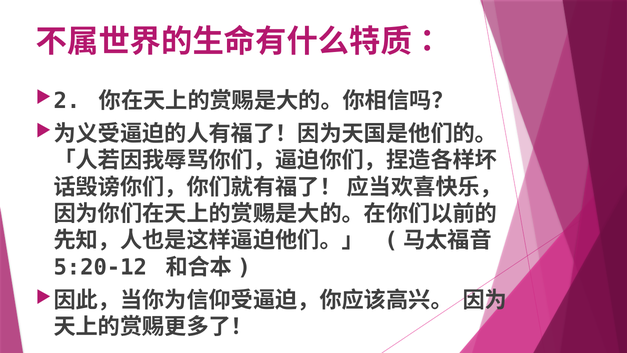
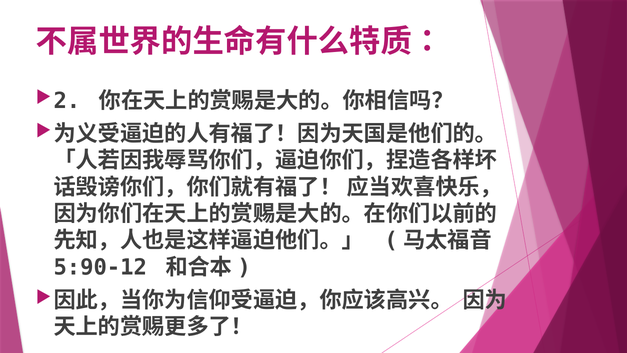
5:20-12: 5:20-12 -> 5:90-12 (100, 267)
